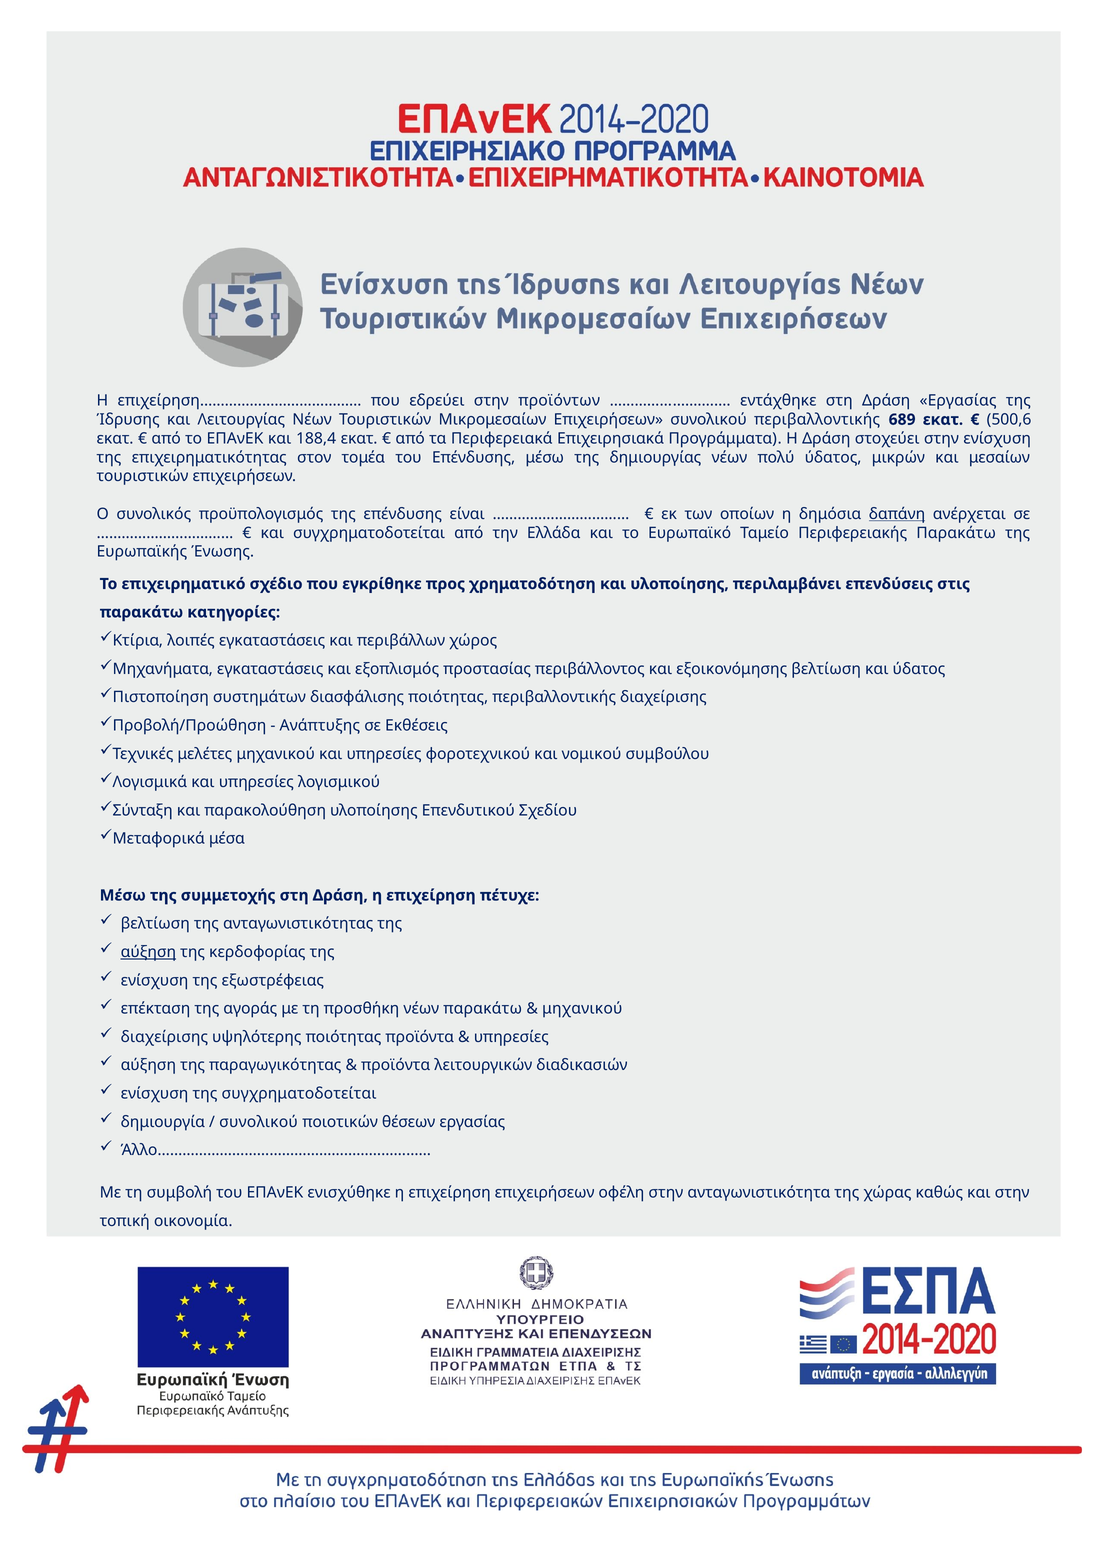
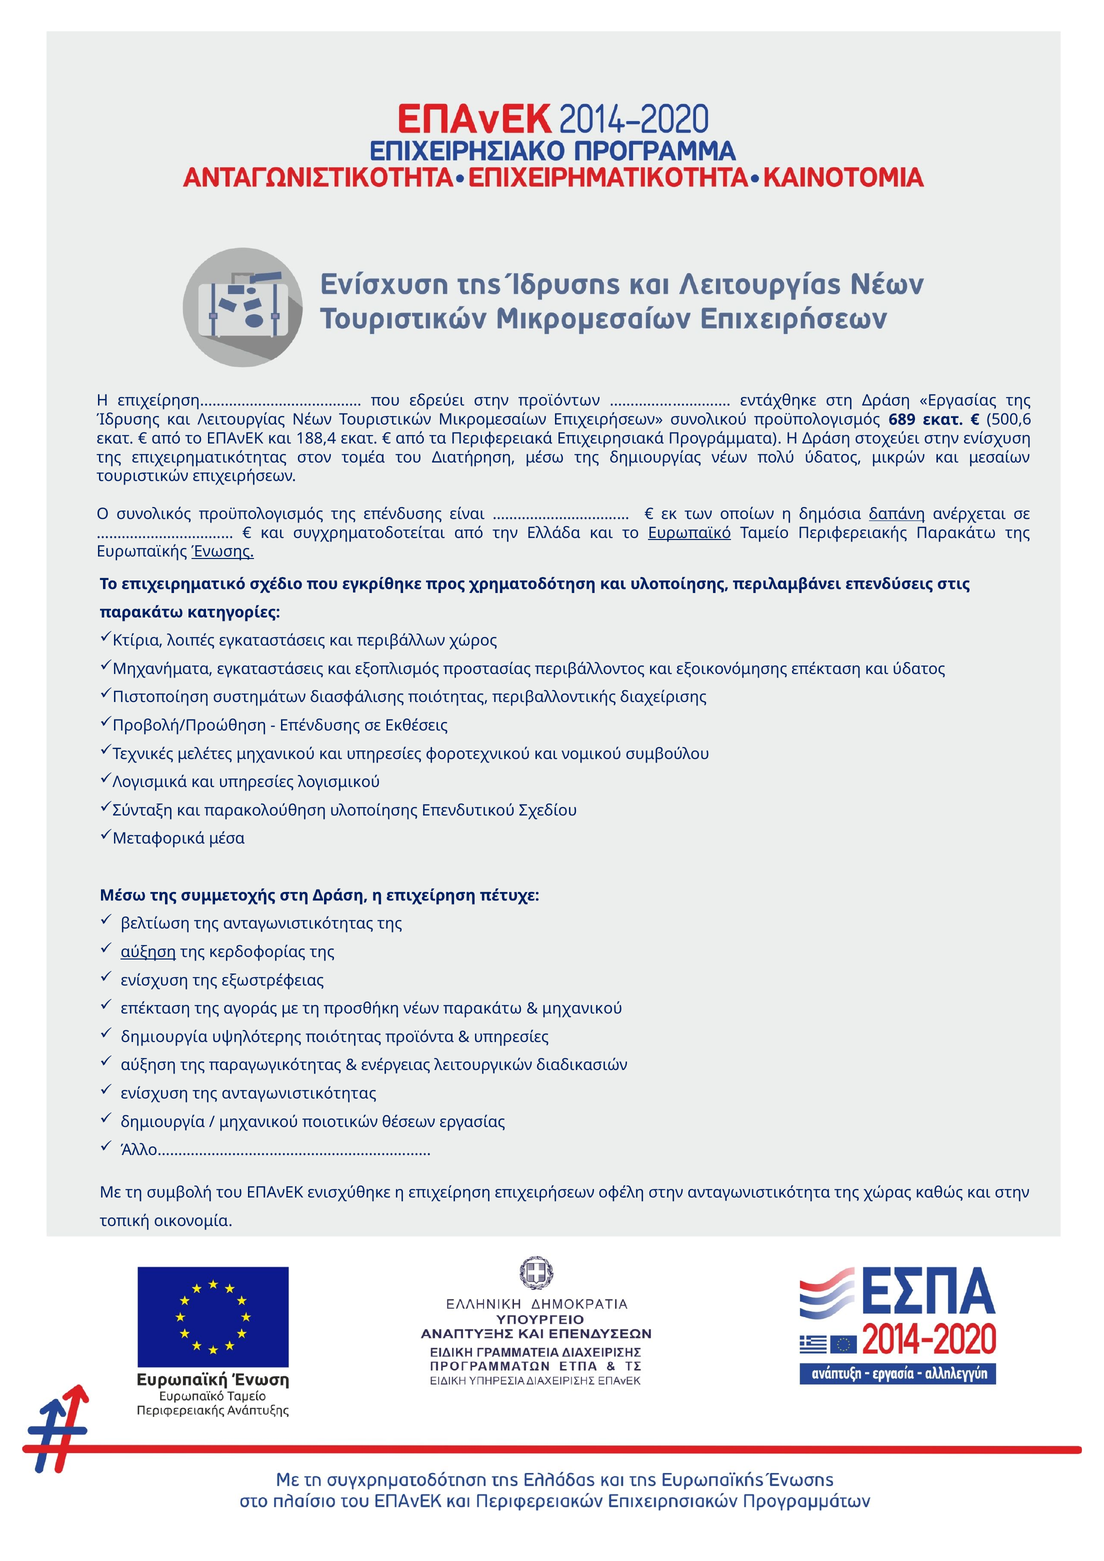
συνολικού περιβαλλοντικής: περιβαλλοντικής -> προϋπολογισμός (817, 420)
του Επένδυσης: Επένδυσης -> Διατήρηση (474, 457)
Ευρωπαϊκό underline: none -> present (690, 533)
Ένωσης underline: none -> present (223, 552)
εξοικονόμησης βελτίωση: βελτίωση -> επέκταση (826, 669)
Ανάπτυξης: Ανάπτυξης -> Επένδυσης (320, 726)
διαχείρισης: διαχείρισης -> δημιουργία (164, 1037)
προϊόντα: προϊόντα -> ενέργειας (396, 1065)
ενίσχυση της συγχρηματοδοτείται: συγχρηματοδοτείται -> ανταγωνιστικότητας (299, 1094)
συνολικού: συνολικού -> μηχανικού (259, 1122)
